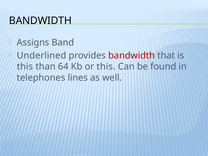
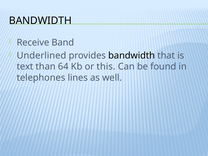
Assigns: Assigns -> Receive (33, 43)
bandwidth colour: red -> black (132, 56)
this: this -> text (25, 67)
